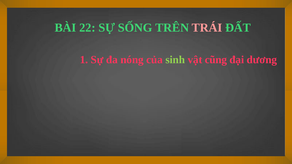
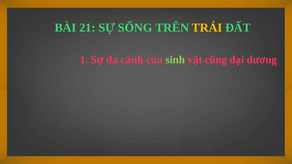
22: 22 -> 21 (87, 28)
TRÁI colour: pink -> yellow (207, 28)
nóng: nóng -> cánh (132, 60)
